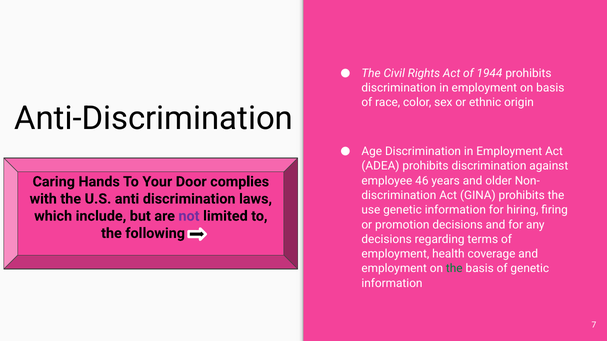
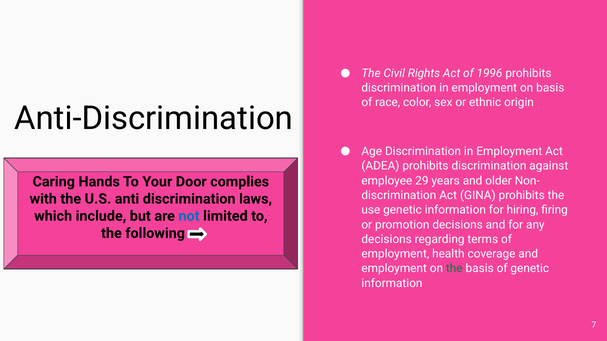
1944: 1944 -> 1996 (489, 73)
46: 46 -> 29 (422, 181)
not colour: purple -> blue (189, 216)
